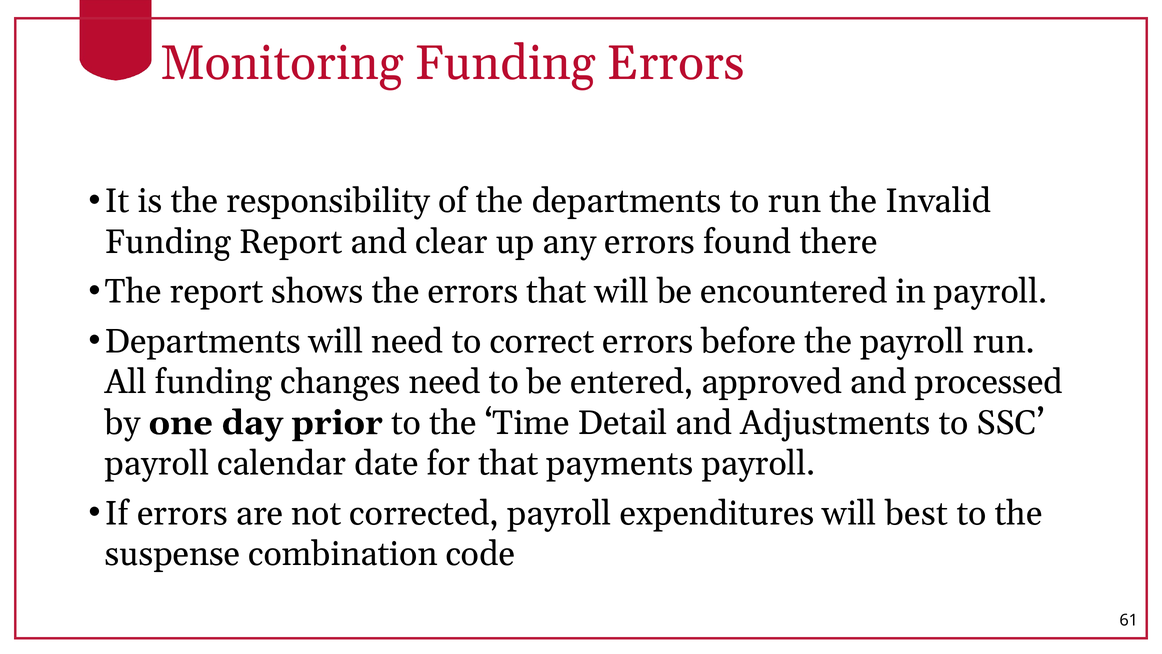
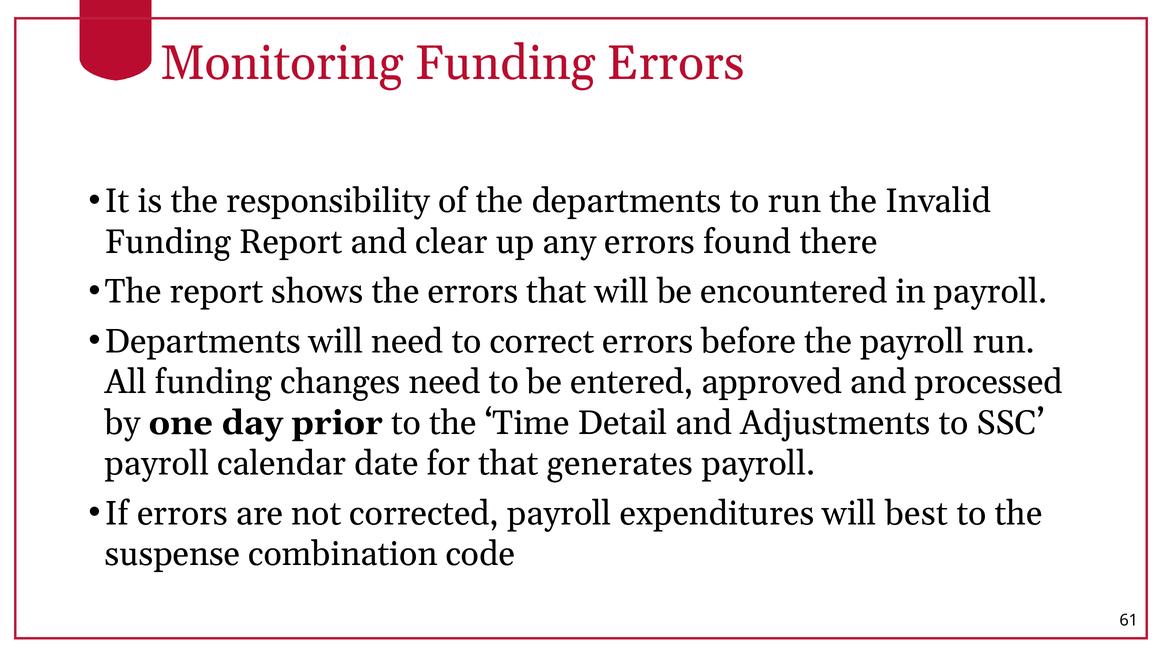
payments: payments -> generates (620, 463)
